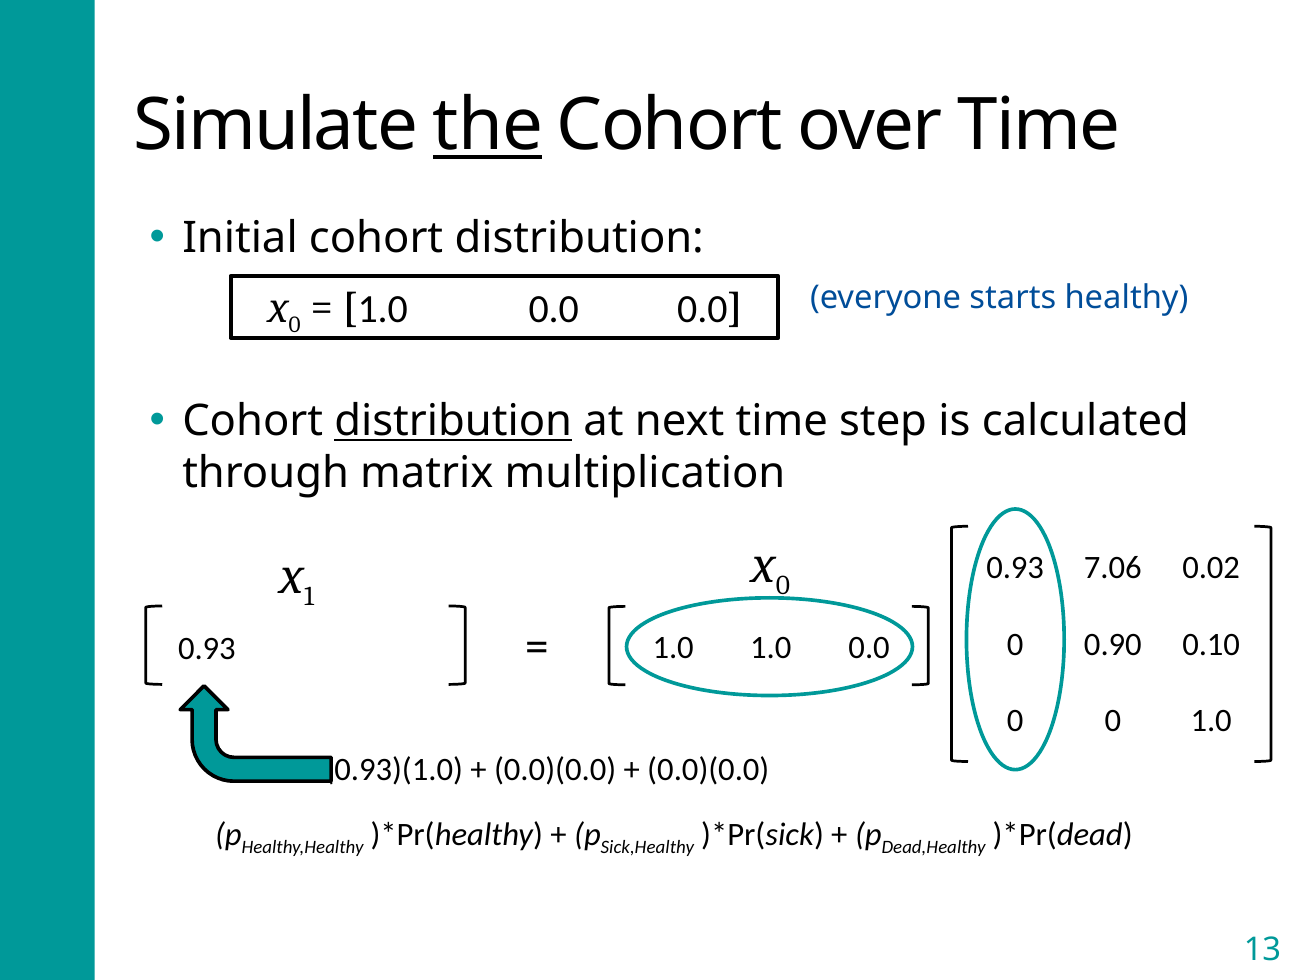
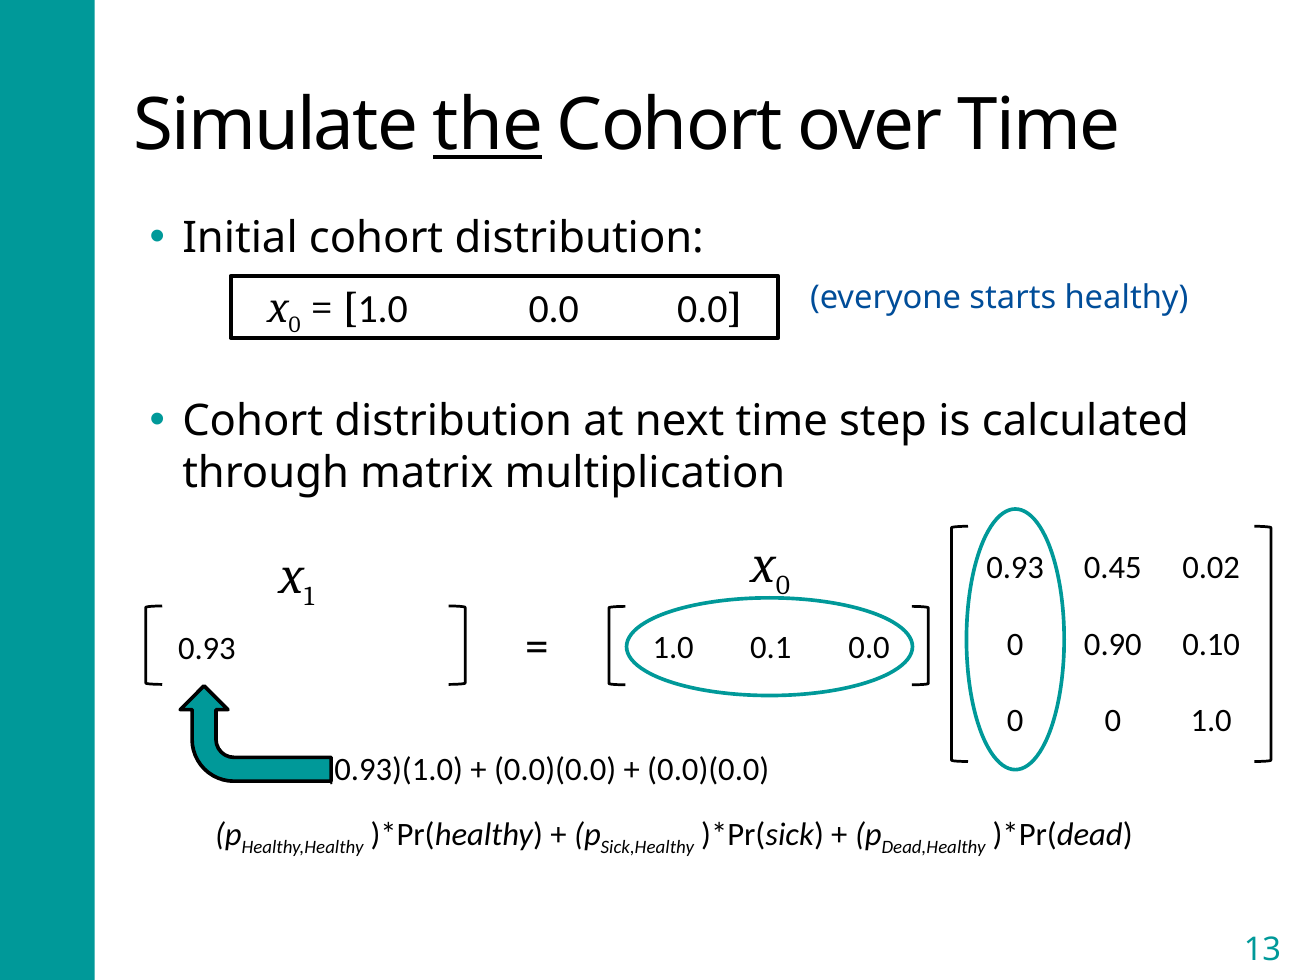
distribution underline: present -> none (453, 421)
7.06: 7.06 -> 0.45 (1113, 567)
1.0 1.0: 1.0 -> 0.1 (771, 647)
